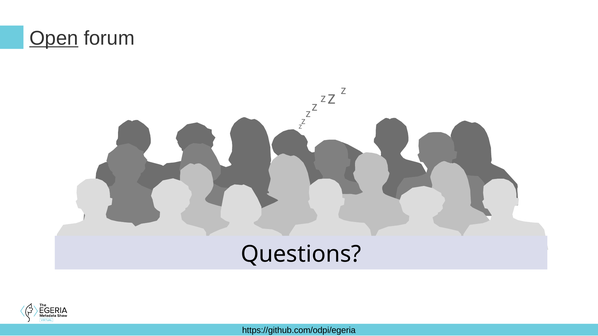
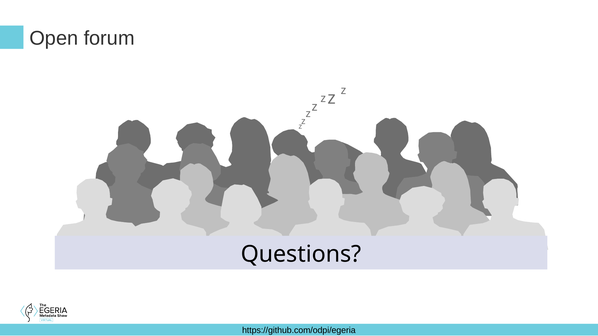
Open underline: present -> none (54, 38)
